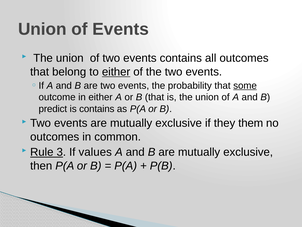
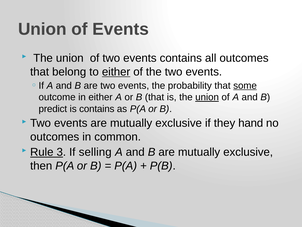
union underline: none -> present (207, 97)
them: them -> hand (251, 123)
values: values -> selling (95, 152)
